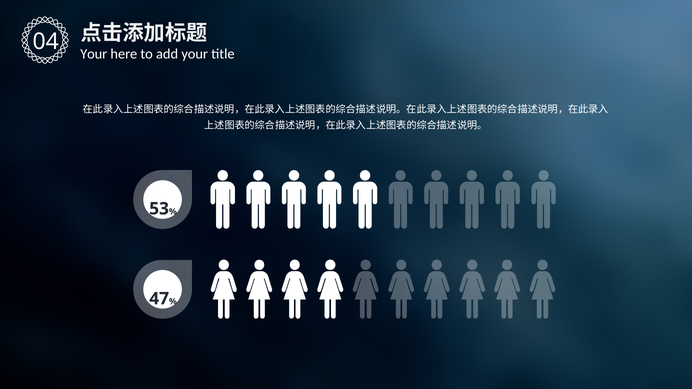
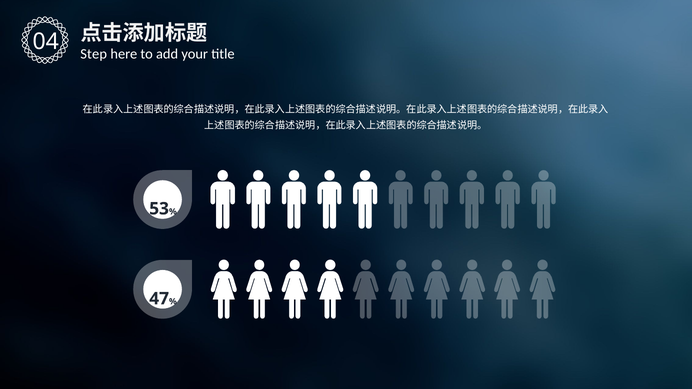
Your: Your -> Step (94, 54)
